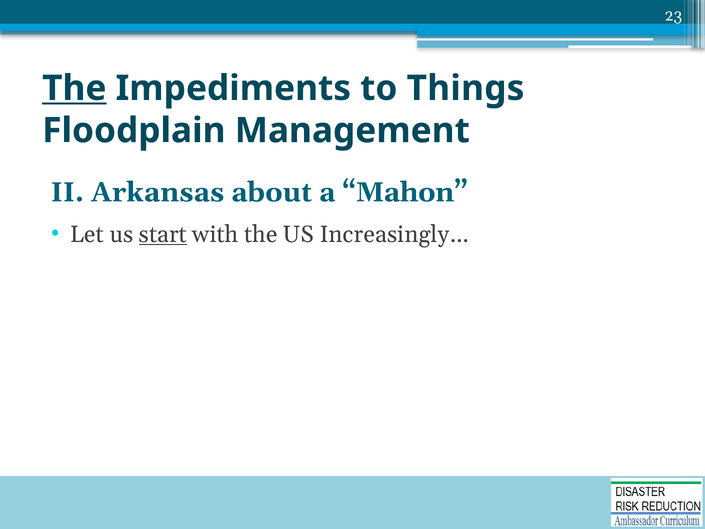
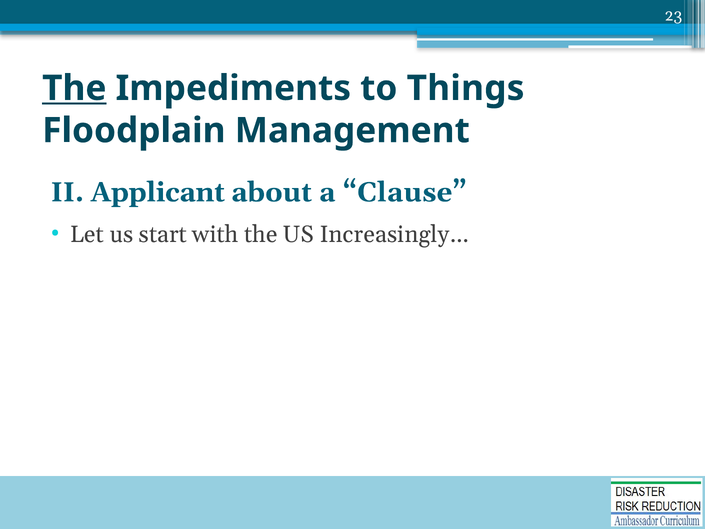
Arkansas: Arkansas -> Applicant (158, 192)
Mahon: Mahon -> Clause (405, 192)
start underline: present -> none (163, 234)
